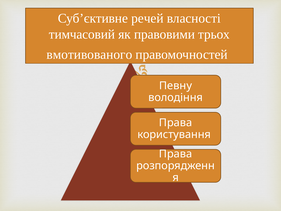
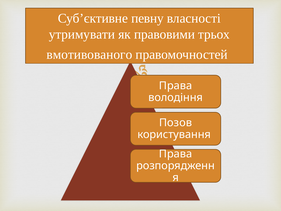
речей: речей -> певну (147, 18)
тимчасовий: тимчасовий -> утримувати (82, 34)
Певну: Певну -> Права (176, 86)
Права: Права -> Позов (176, 123)
